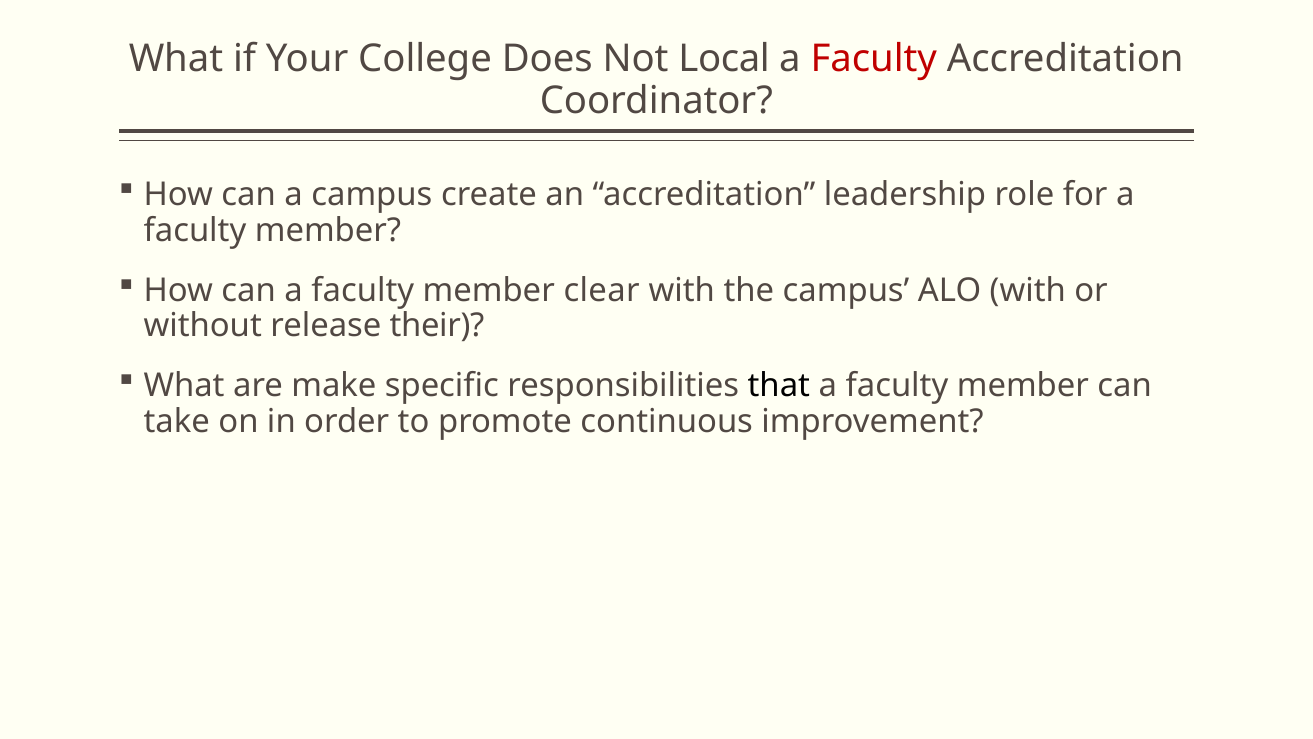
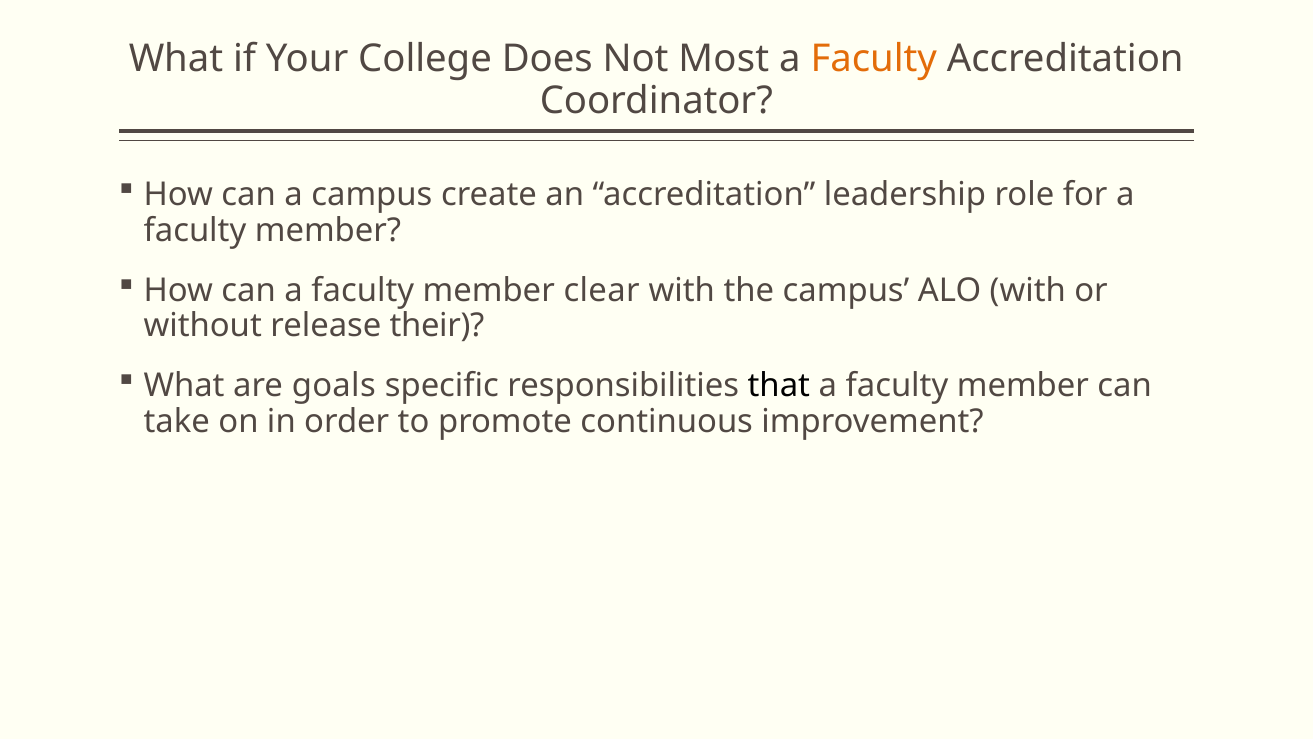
Local: Local -> Most (724, 59)
Faculty colour: red -> orange (874, 59)
make: make -> goals (334, 386)
